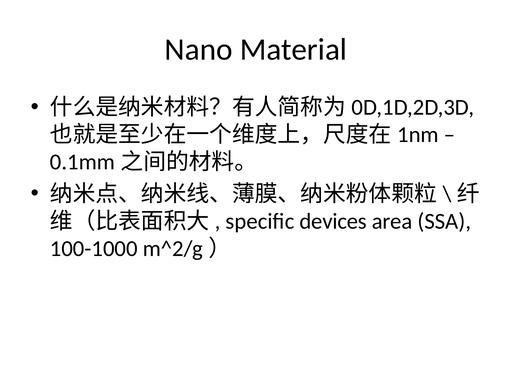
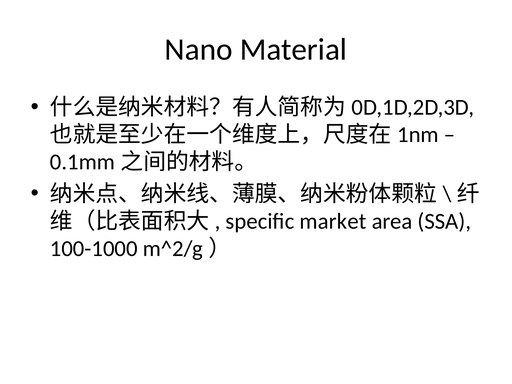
devices: devices -> market (333, 221)
